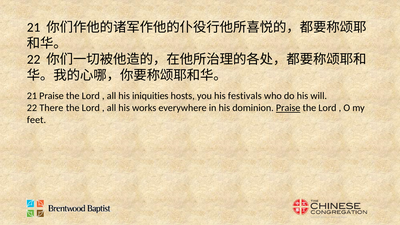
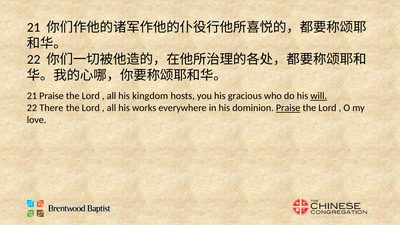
iniquities: iniquities -> kingdom (150, 96)
festivals: festivals -> gracious (245, 96)
will underline: none -> present (319, 96)
feet: feet -> love (37, 120)
